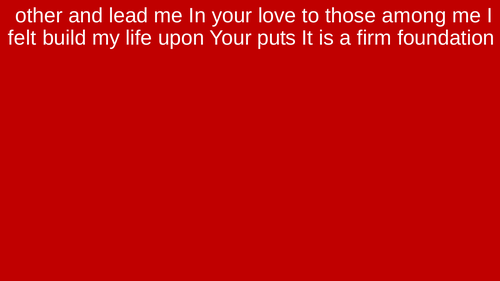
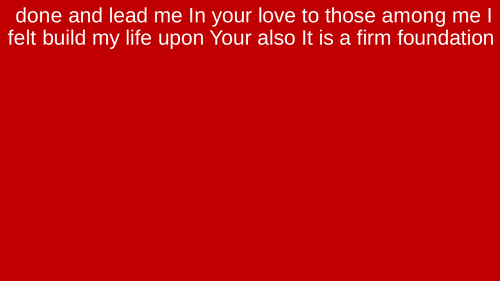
other: other -> done (39, 15)
puts: puts -> also (277, 38)
